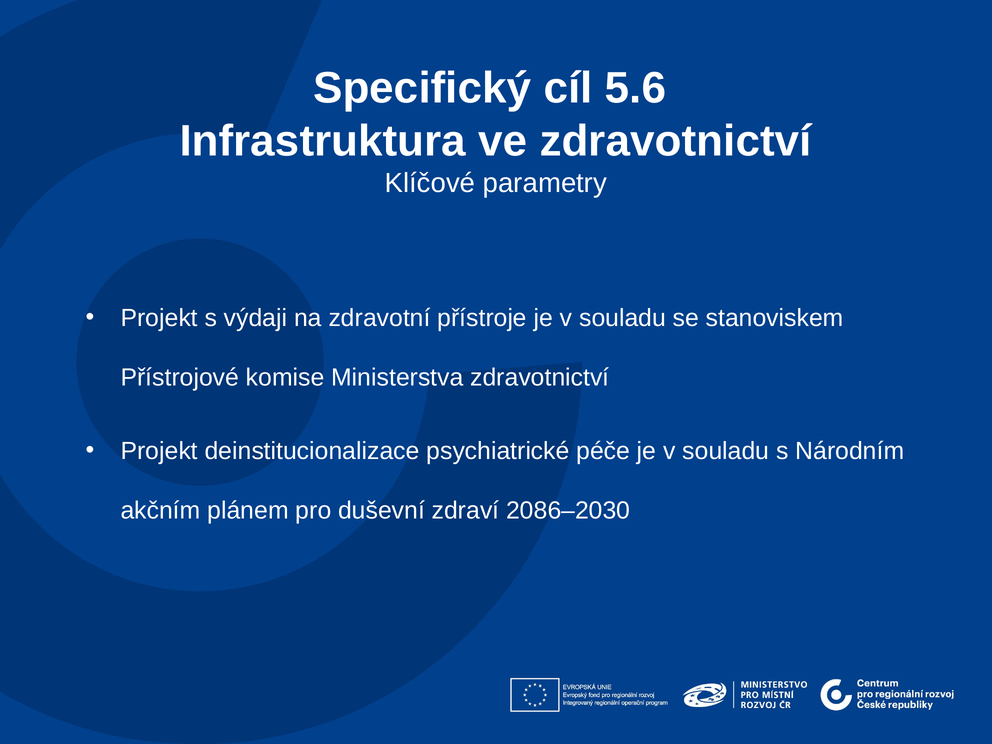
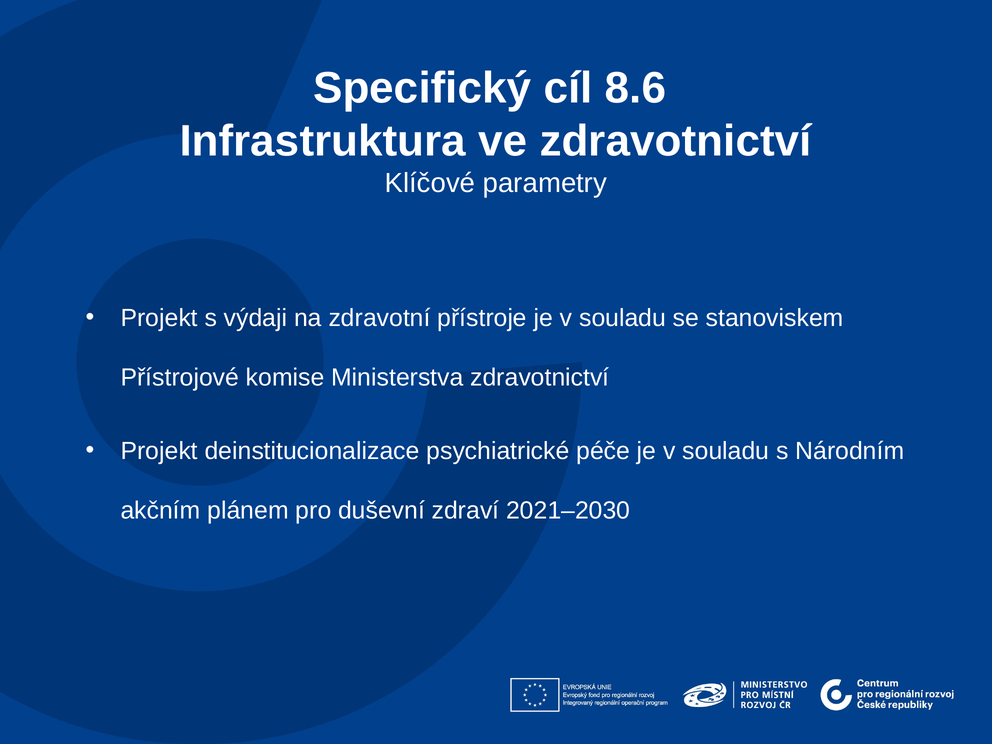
5.6: 5.6 -> 8.6 (635, 88)
2086–2030: 2086–2030 -> 2021–2030 (568, 510)
